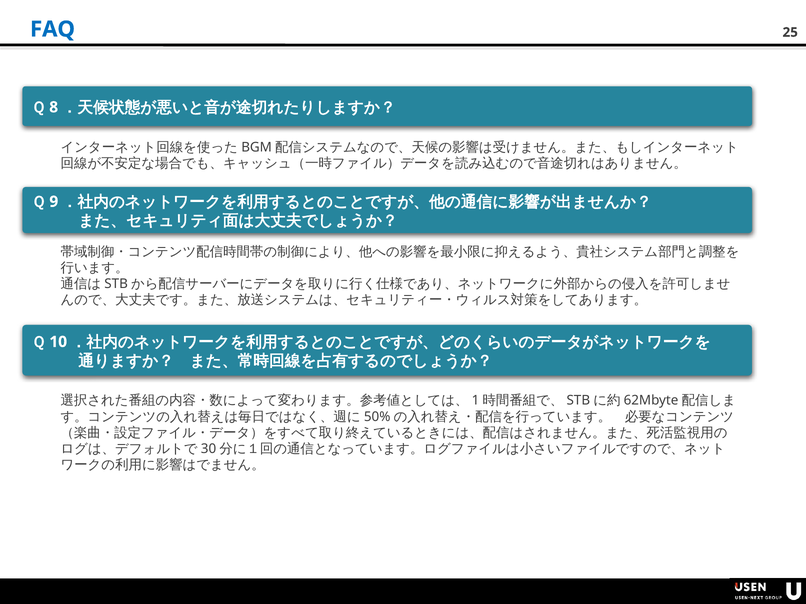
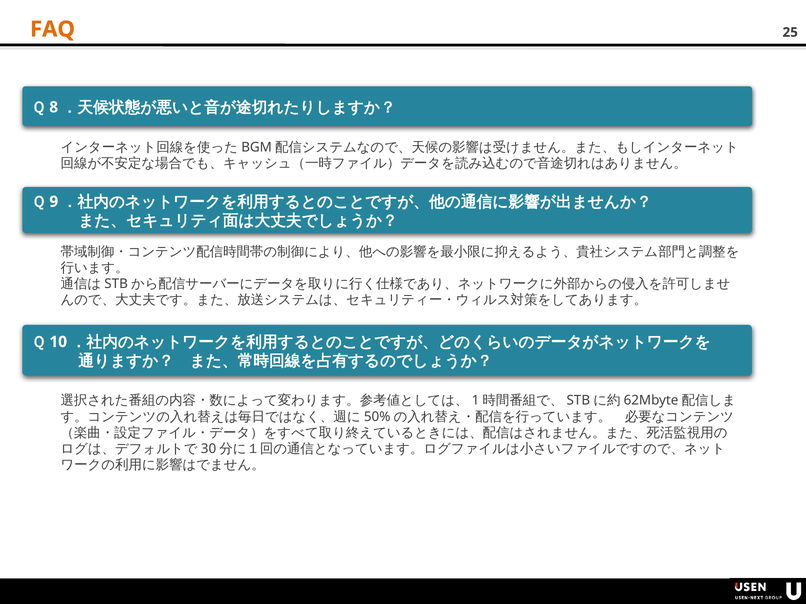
FAQ colour: blue -> orange (53, 29)
